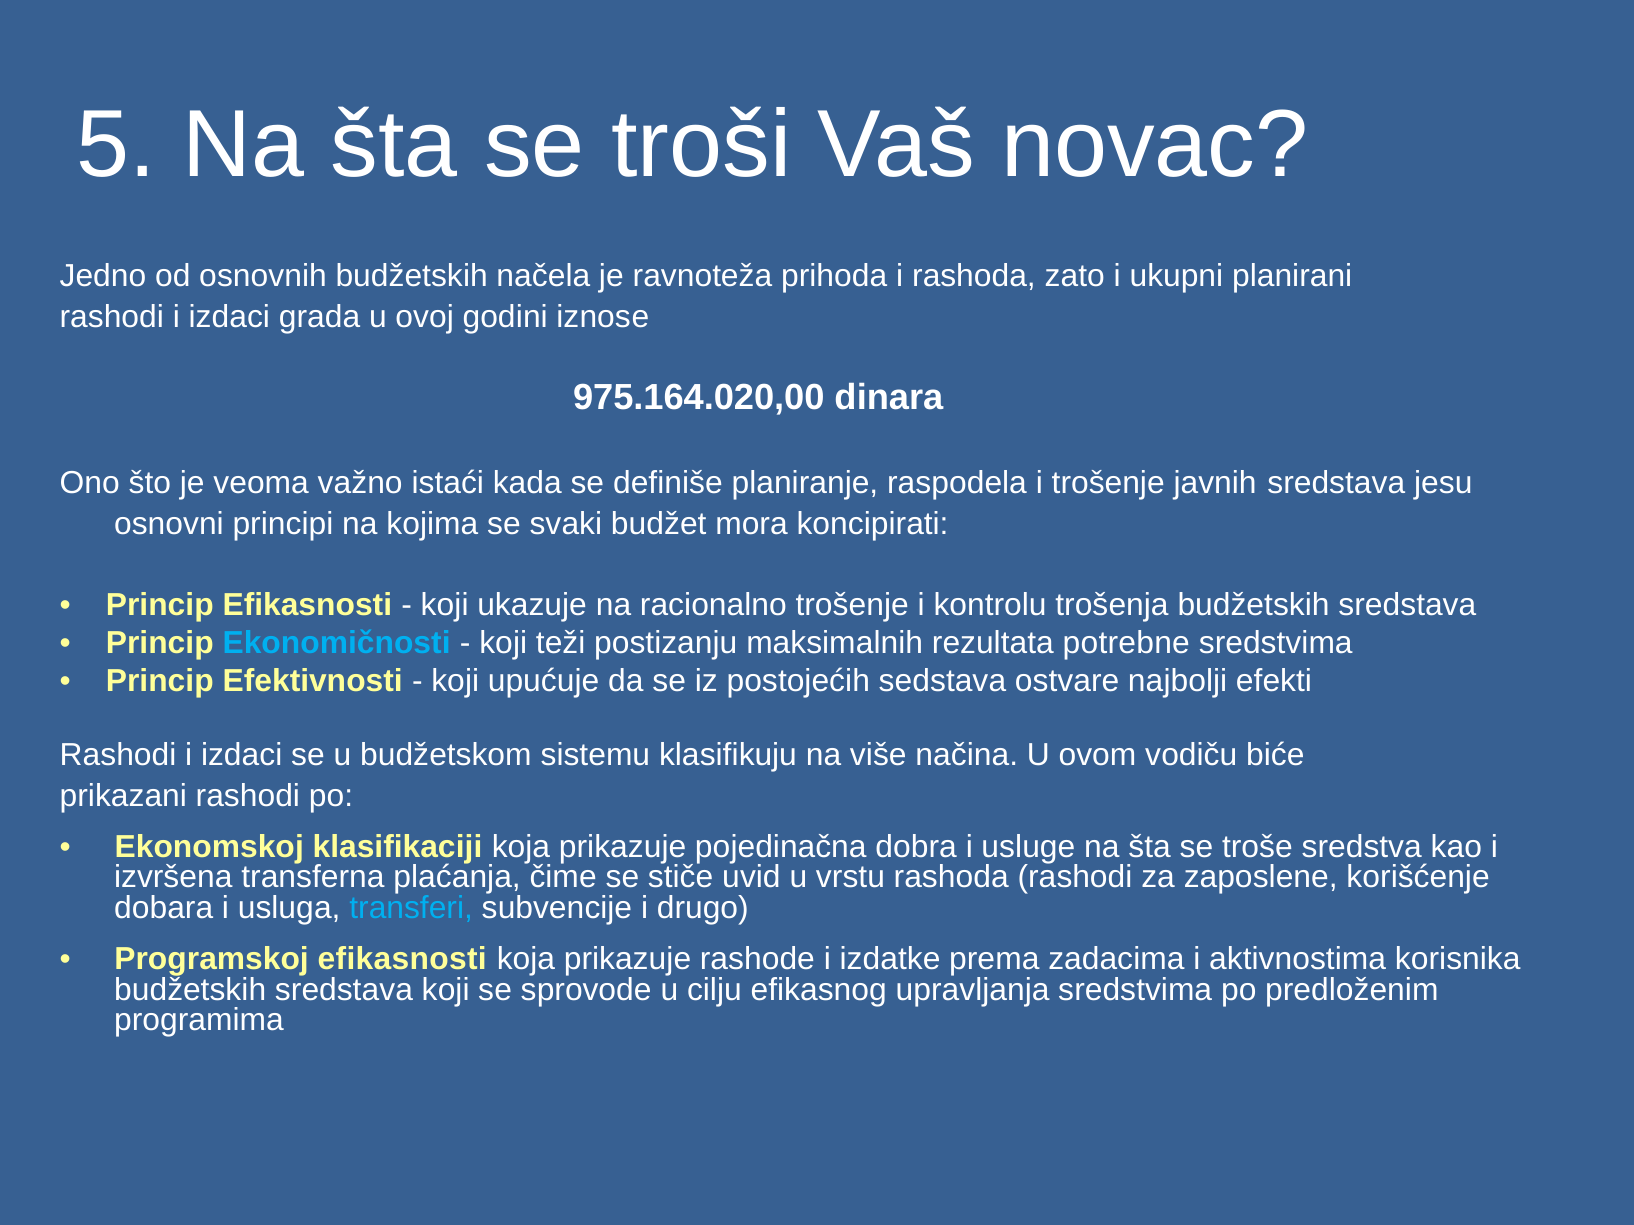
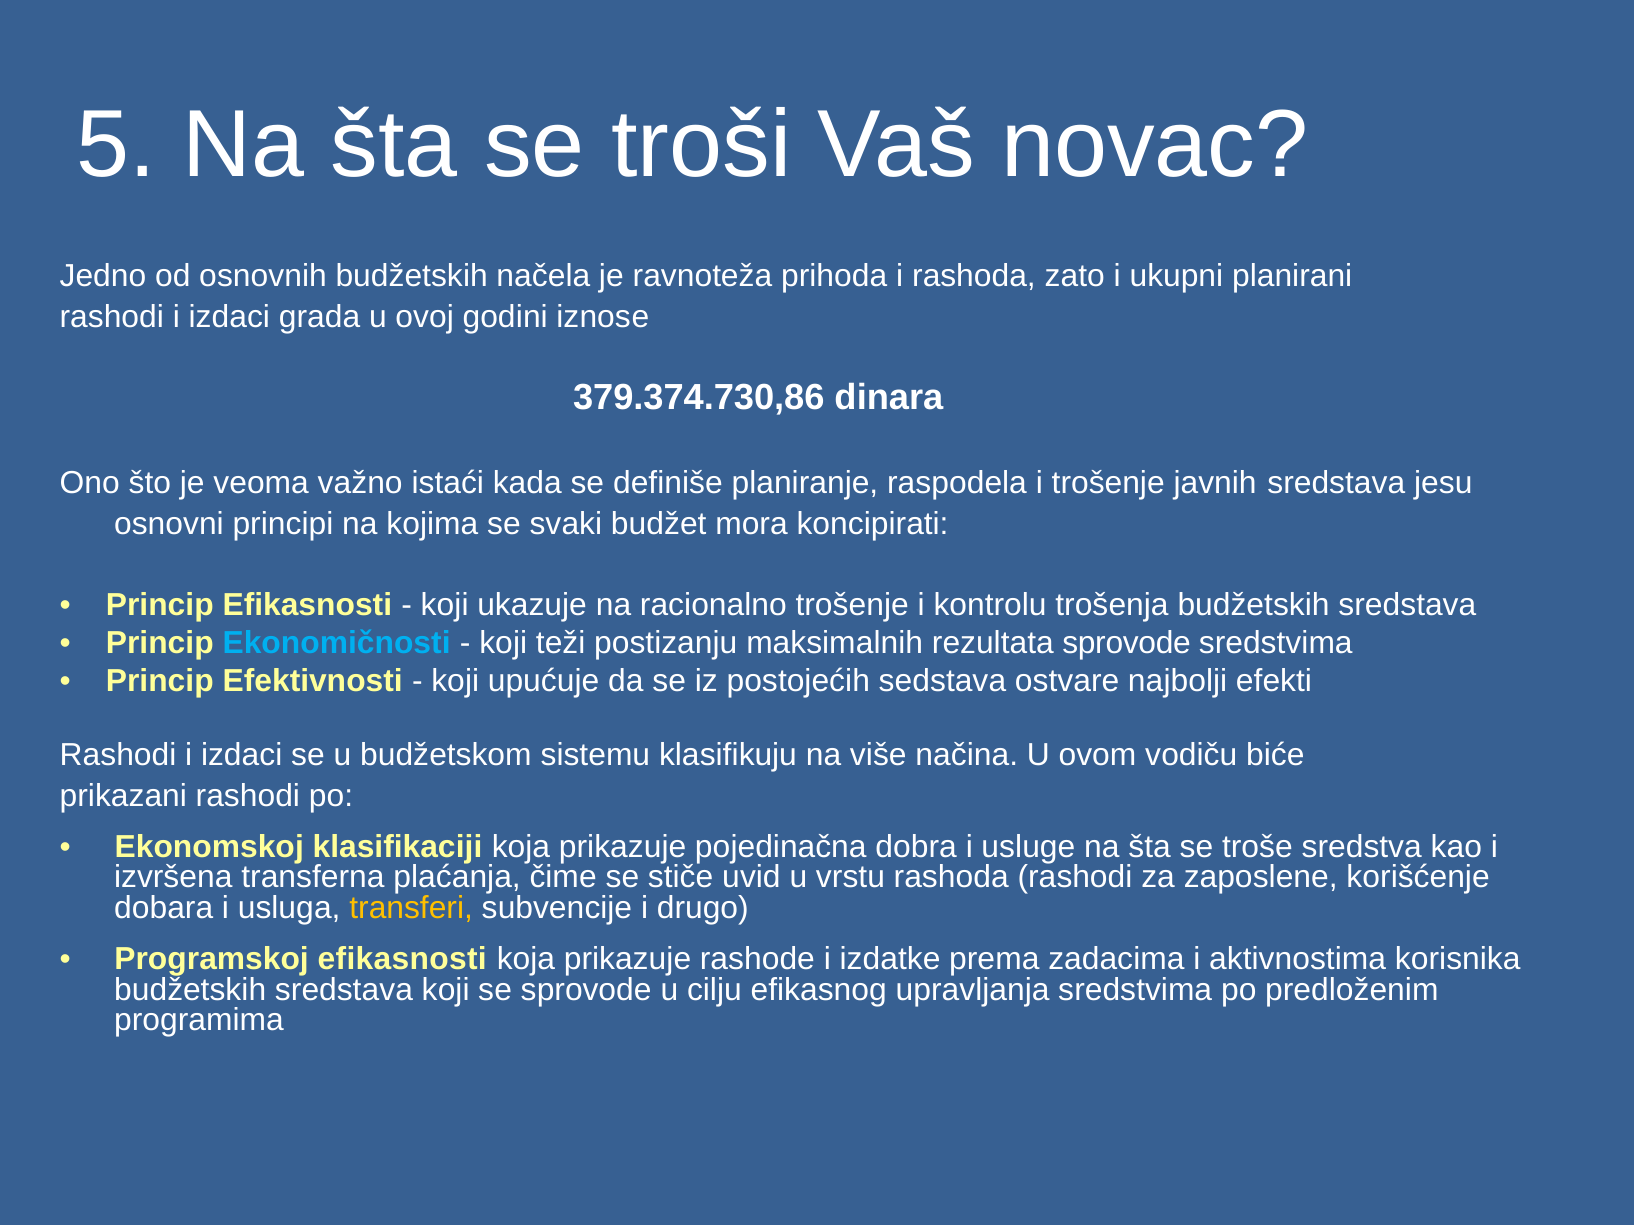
975.164.020,00: 975.164.020,00 -> 379.374.730,86 (699, 398)
rezultata potrebne: potrebne -> sprovode (1127, 643)
transferi colour: light blue -> yellow (411, 908)
